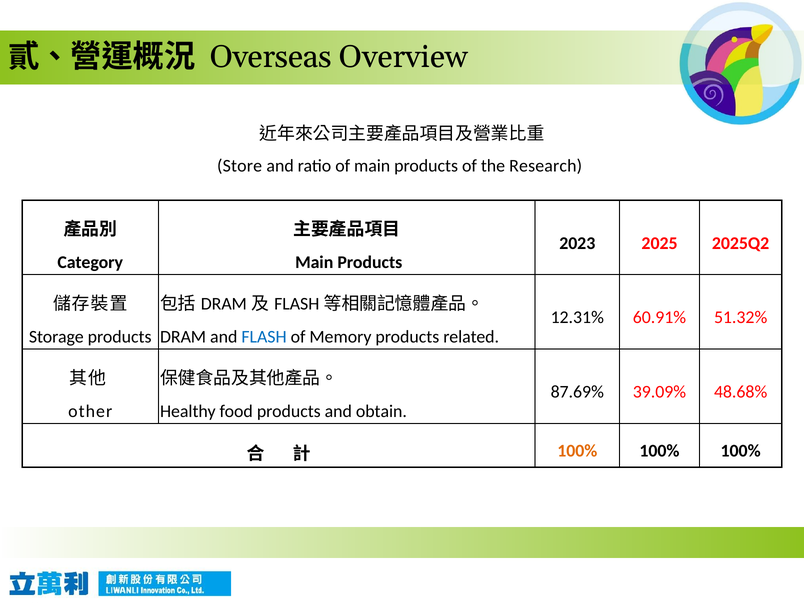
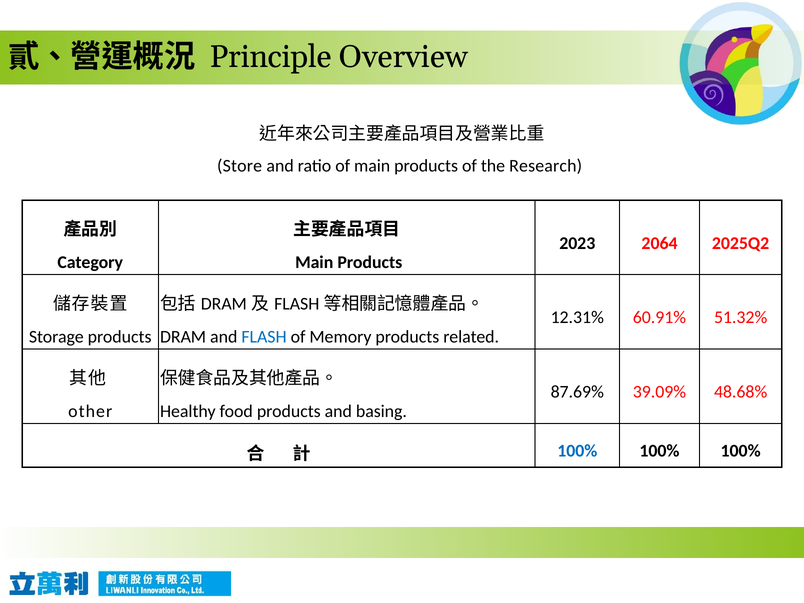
Overseas: Overseas -> Principle (271, 57)
2025: 2025 -> 2064 (660, 243)
obtain: obtain -> basing (381, 411)
100% colour: orange -> blue (577, 451)
